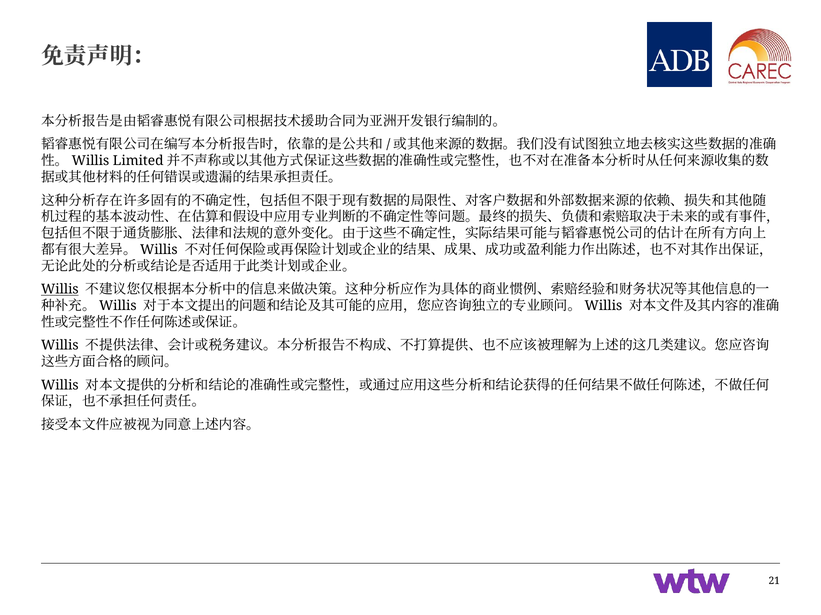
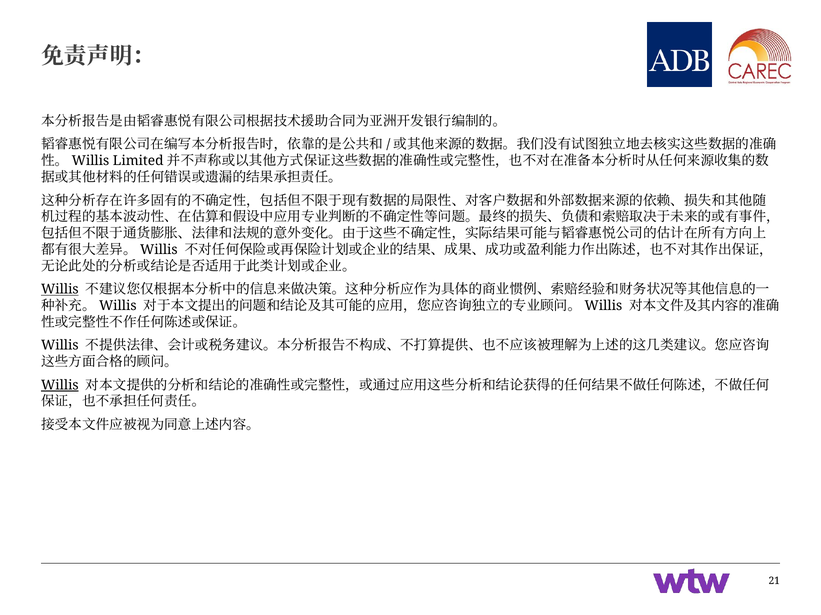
Willis underline: none -> present (60, 385)
